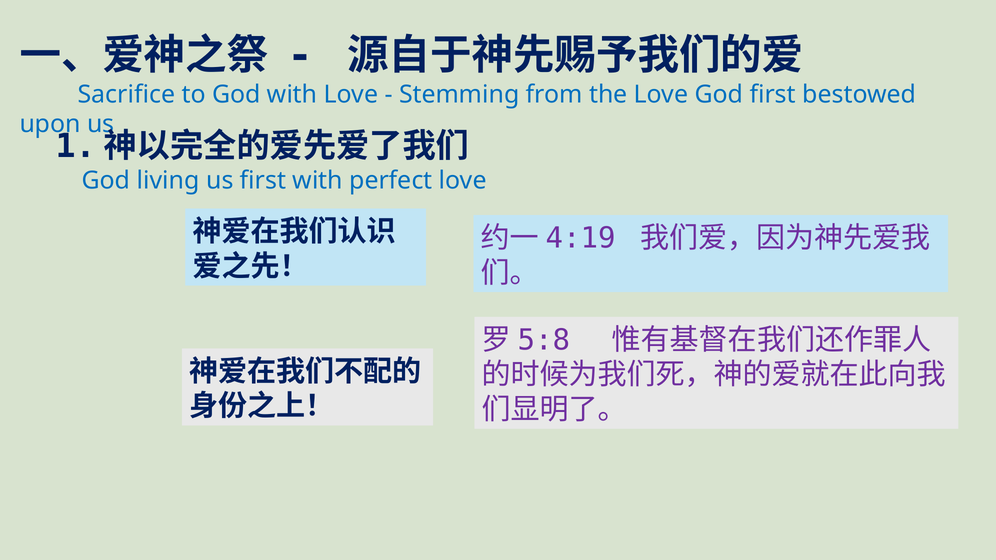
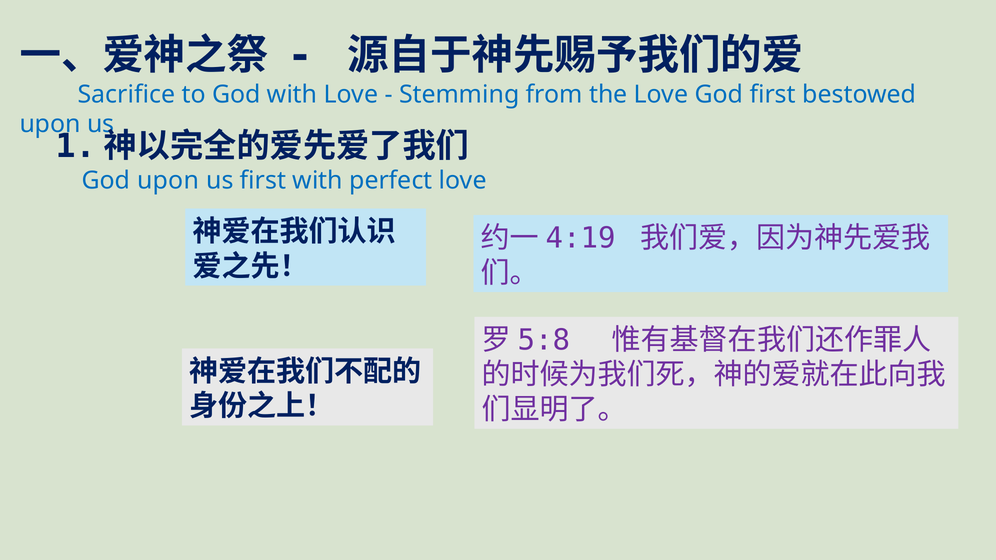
God living: living -> upon (168, 180)
